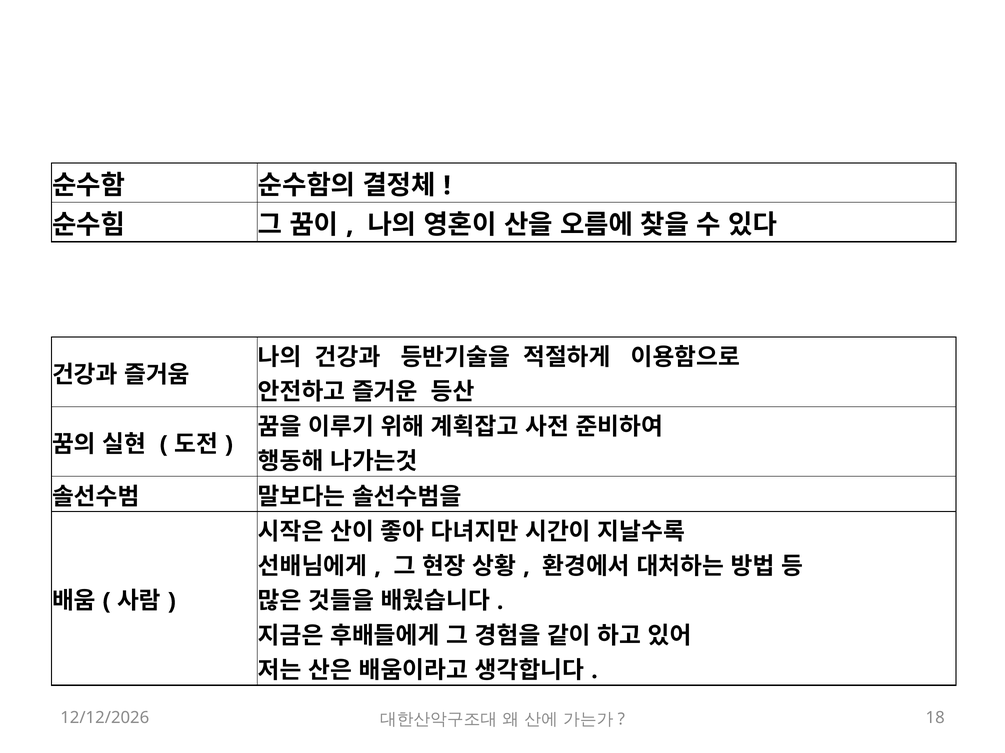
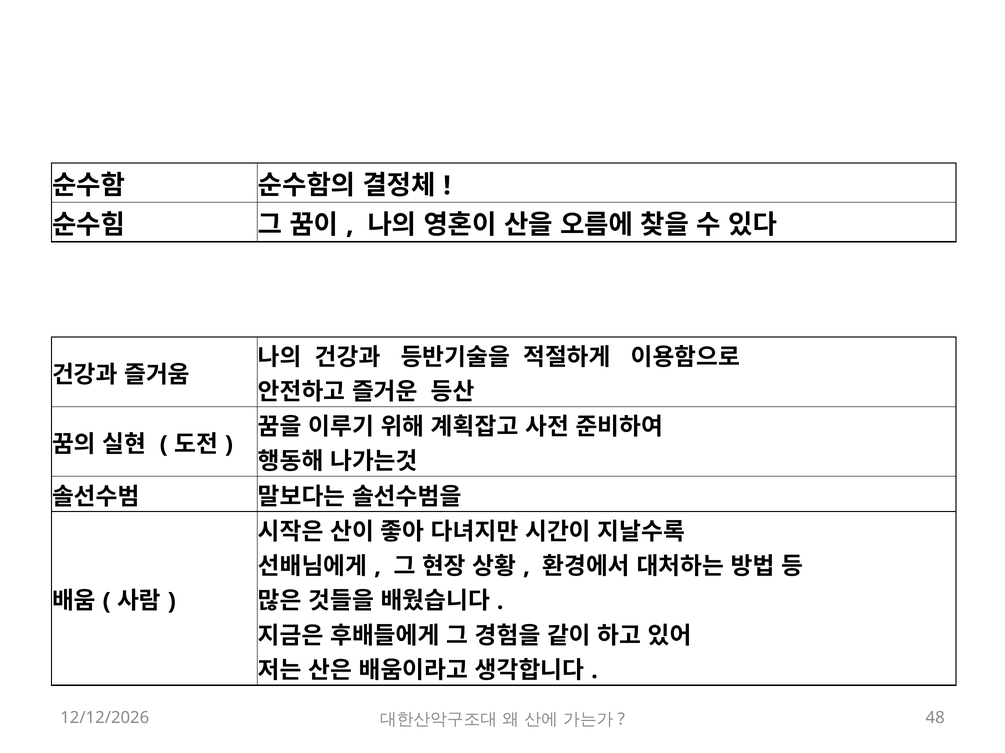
18: 18 -> 48 (935, 718)
